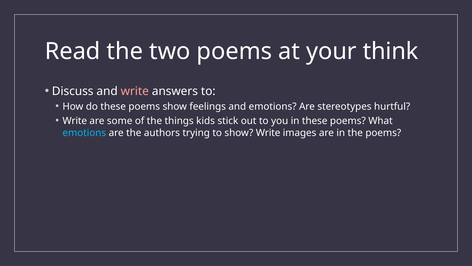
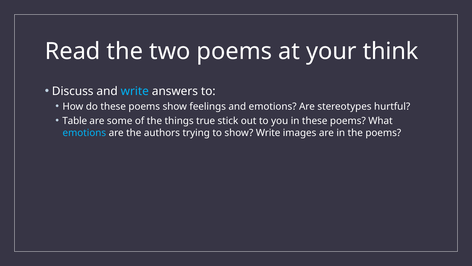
write colour: pink -> light blue (135, 91)
Write: Write -> Table (75, 121)
kids: kids -> true (206, 121)
